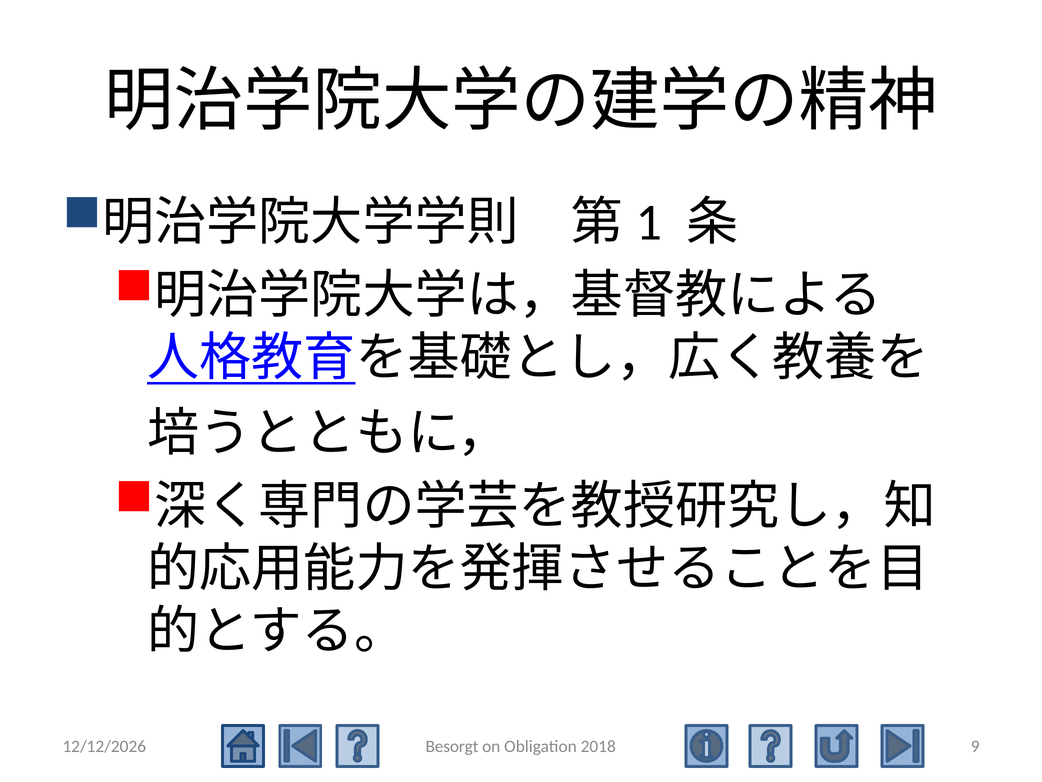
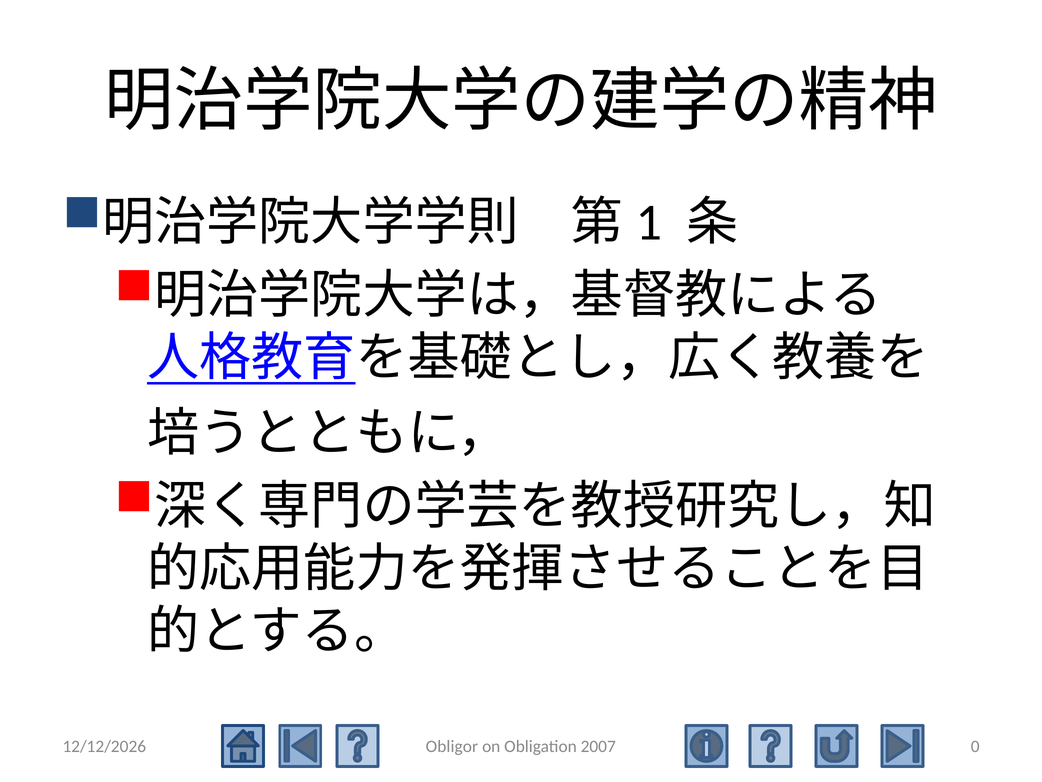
Besorgt: Besorgt -> Obligor (452, 746)
2018: 2018 -> 2007 (598, 746)
9: 9 -> 0 (975, 746)
